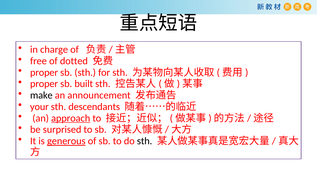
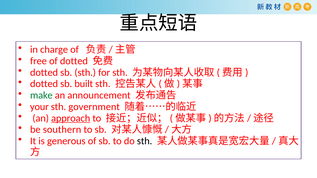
proper: proper -> dotted (44, 73)
proper: proper -> dotted (44, 84)
make colour: black -> green (41, 95)
descendants: descendants -> government (94, 107)
surprised: surprised -> southern (62, 130)
generous underline: present -> none (66, 141)
